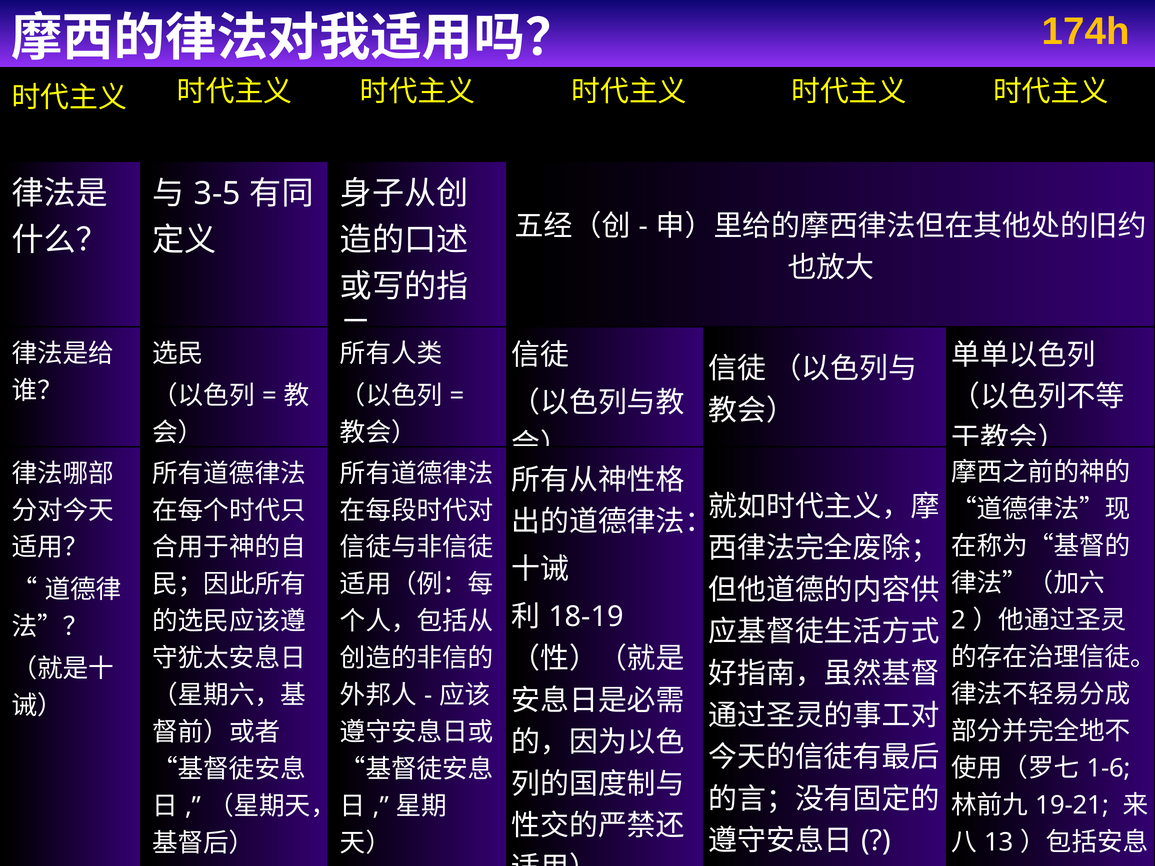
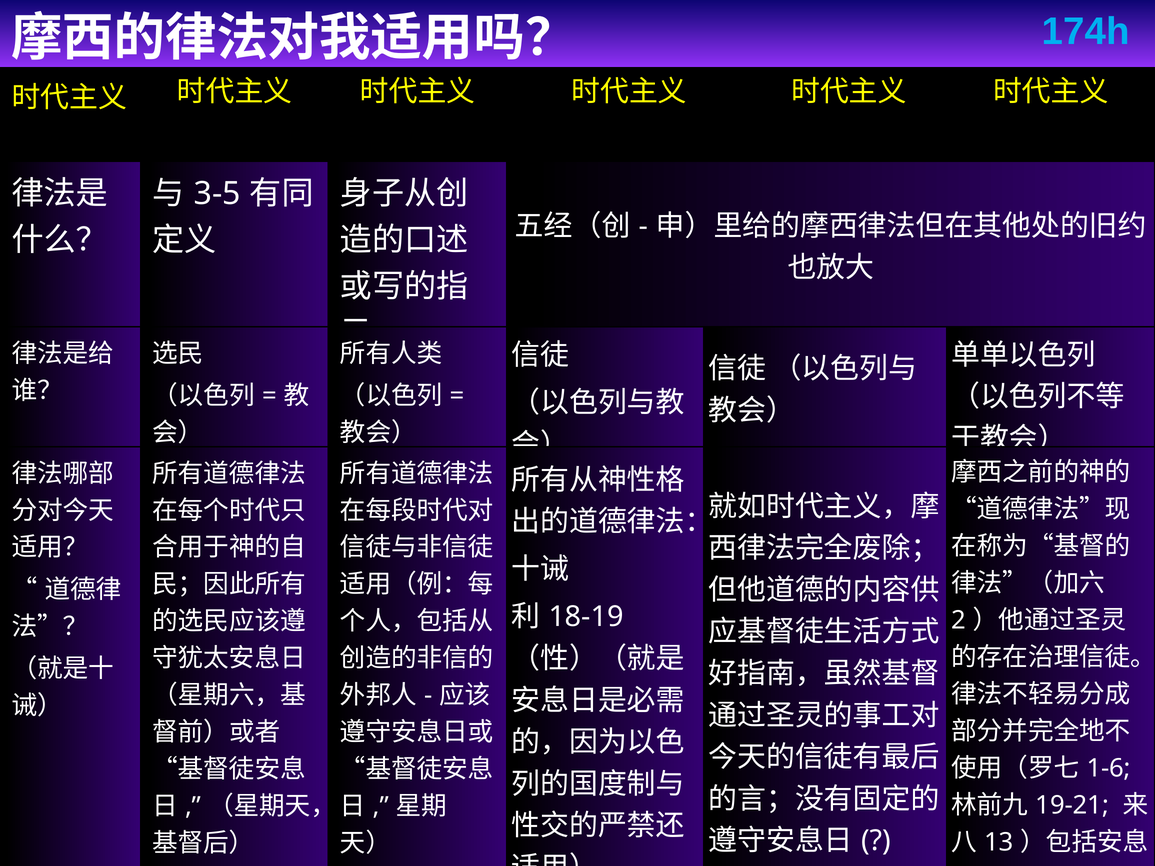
174h colour: yellow -> light blue (1086, 31)
